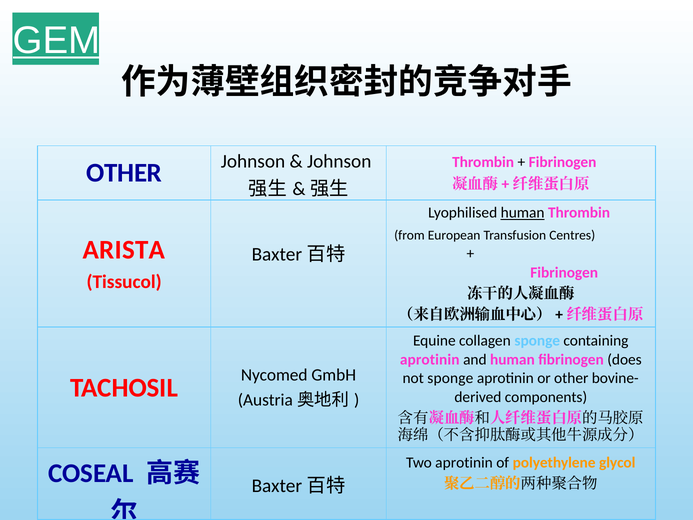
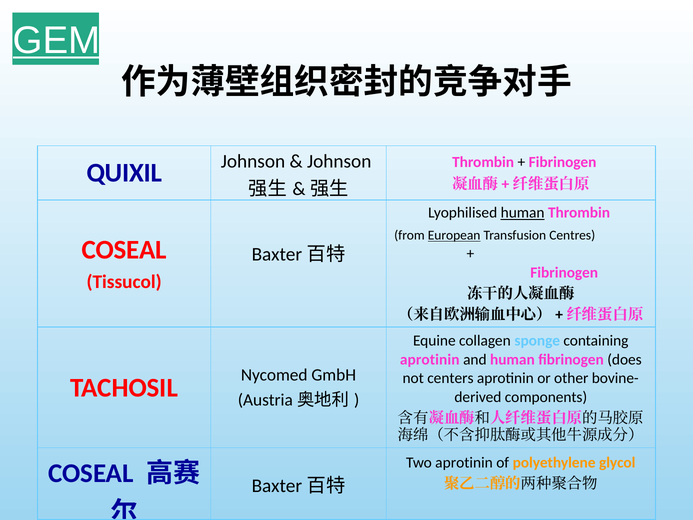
OTHER: OTHER -> QUIXIL (124, 173)
European underline: none -> present (454, 235)
ARISTA: ARISTA -> COSEAL (124, 250)
not sponge: sponge -> centers (450, 378)
